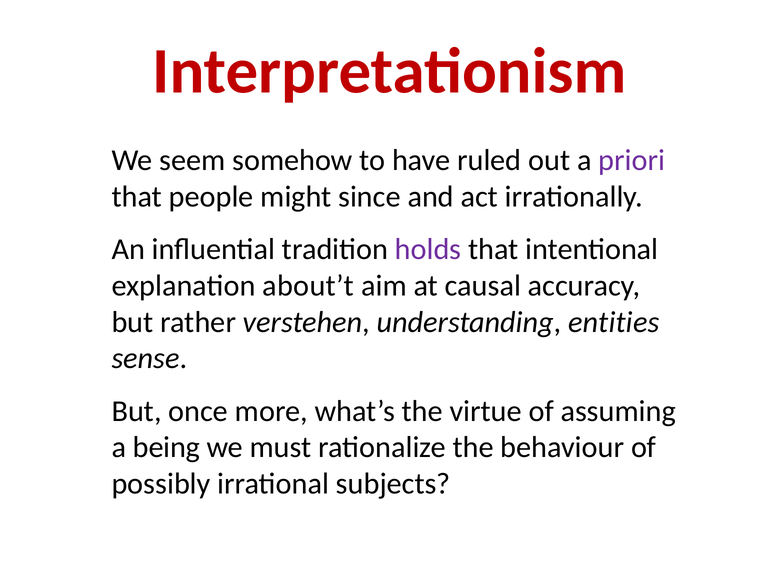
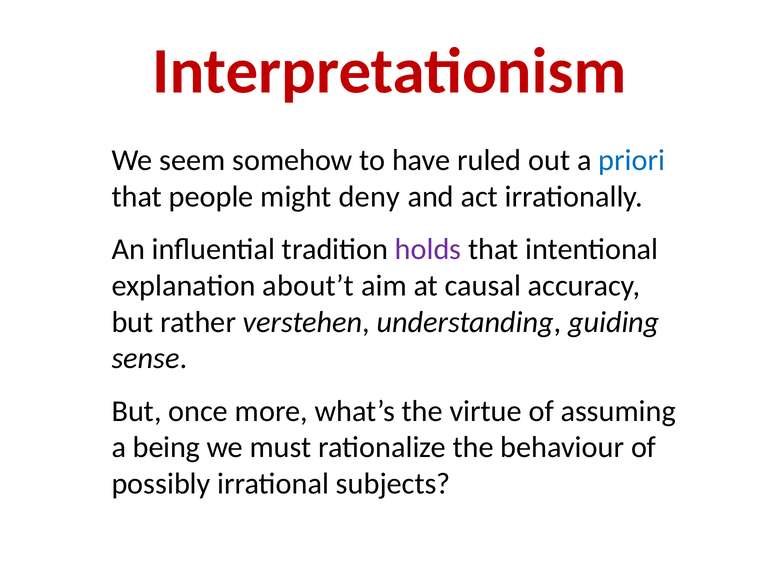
priori colour: purple -> blue (632, 161)
since: since -> deny (369, 197)
entities: entities -> guiding (614, 322)
